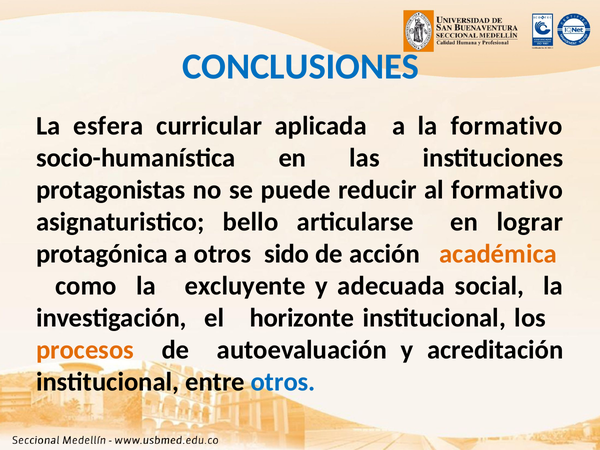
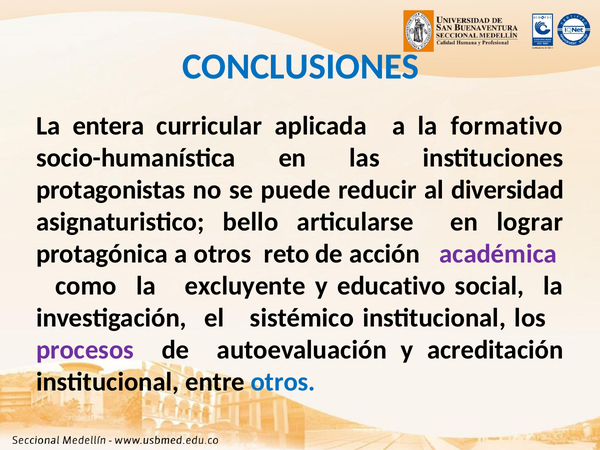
esfera: esfera -> entera (109, 126)
al formativo: formativo -> diversidad (507, 190)
sido: sido -> reto (287, 254)
académica colour: orange -> purple (498, 254)
adecuada: adecuada -> educativo (391, 286)
horizonte: horizonte -> sistémico (302, 318)
procesos colour: orange -> purple (85, 350)
